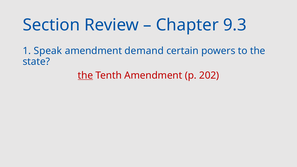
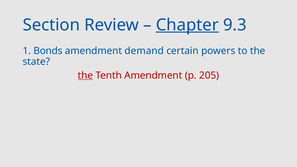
Chapter underline: none -> present (187, 25)
Speak: Speak -> Bonds (48, 51)
202: 202 -> 205 (209, 75)
